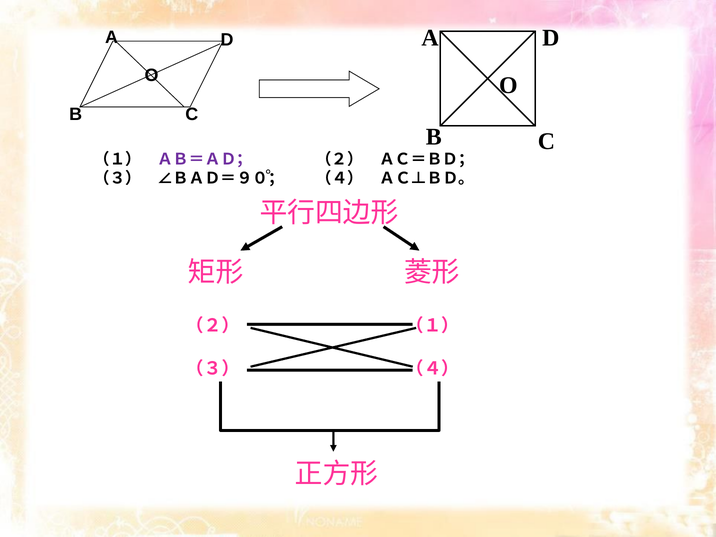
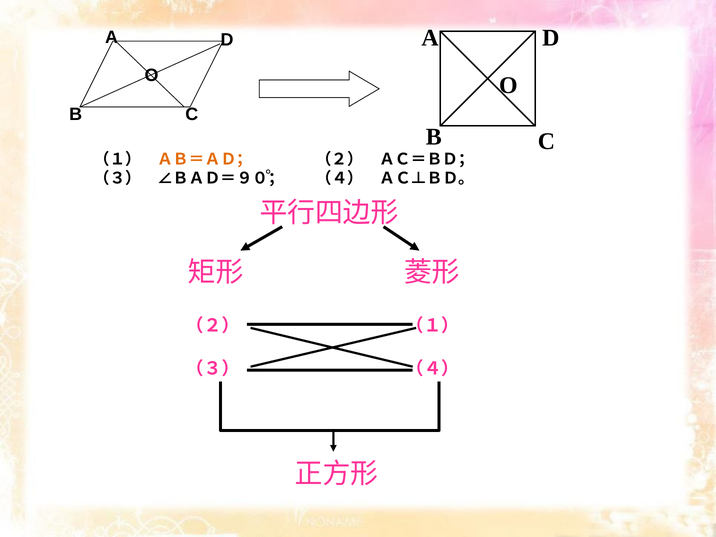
ＡＢ＝ＡＤ； colour: purple -> orange (205, 159)
